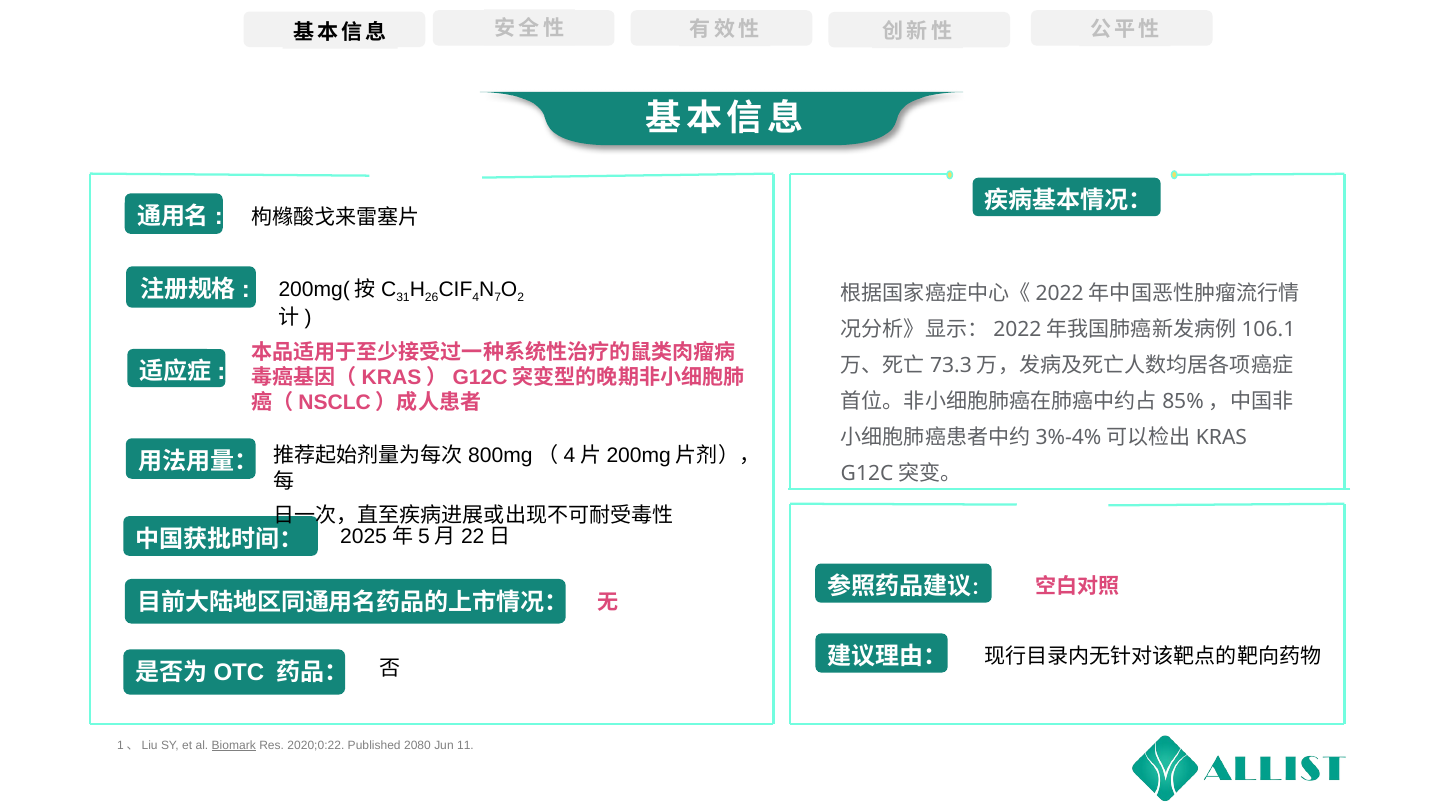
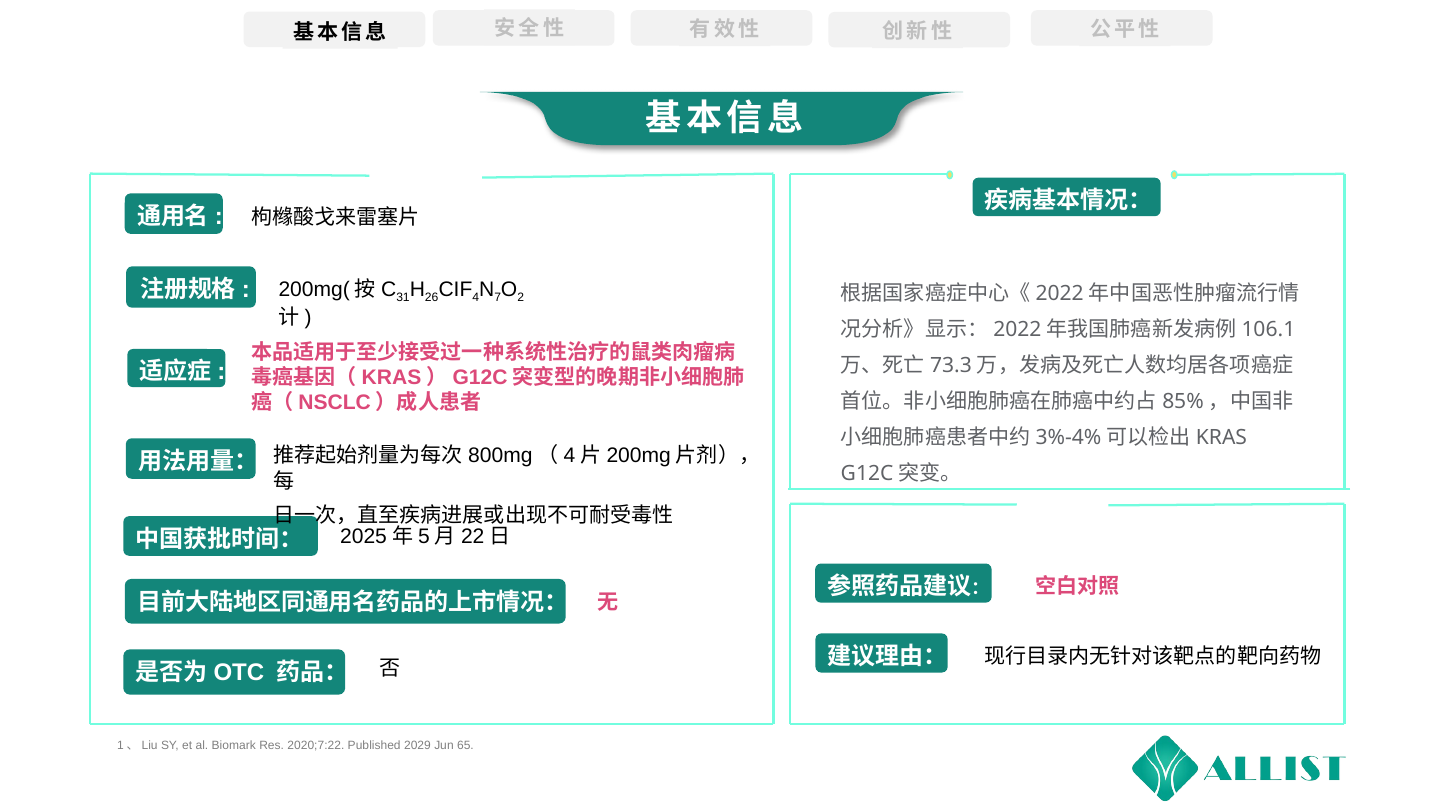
Biomark underline: present -> none (234, 746)
2020;0:22: 2020;0:22 -> 2020;7:22 (316, 746)
2080: 2080 -> 2029 (417, 746)
11: 11 -> 65 (465, 746)
